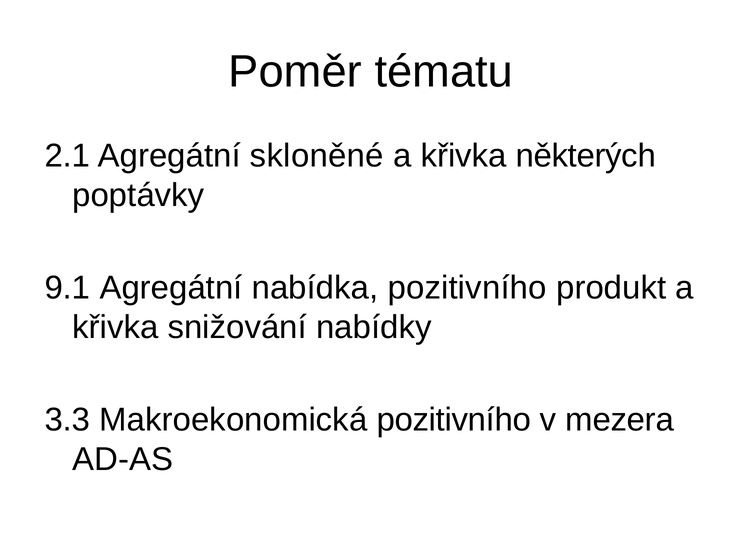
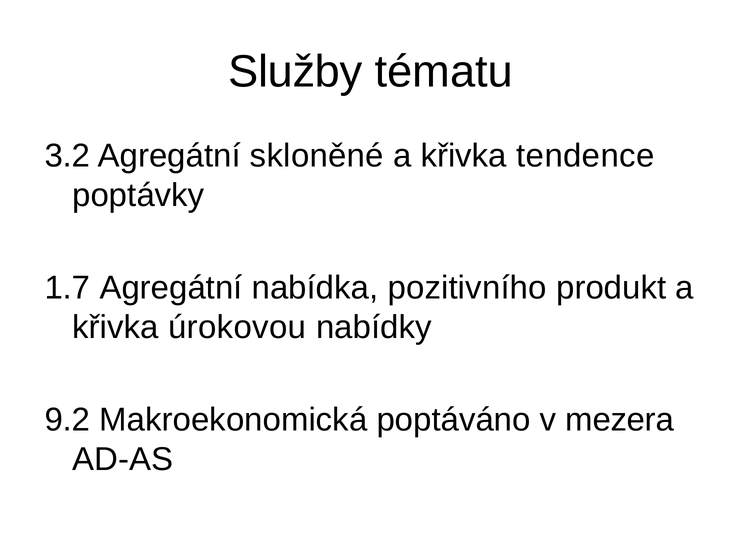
Poměr: Poměr -> Služby (295, 72)
2.1: 2.1 -> 3.2 (67, 156)
některých: některých -> tendence (585, 156)
9.1: 9.1 -> 1.7 (67, 288)
snižování: snižování -> úrokovou (237, 327)
3.3: 3.3 -> 9.2 (67, 420)
Makroekonomická pozitivního: pozitivního -> poptáváno (454, 420)
